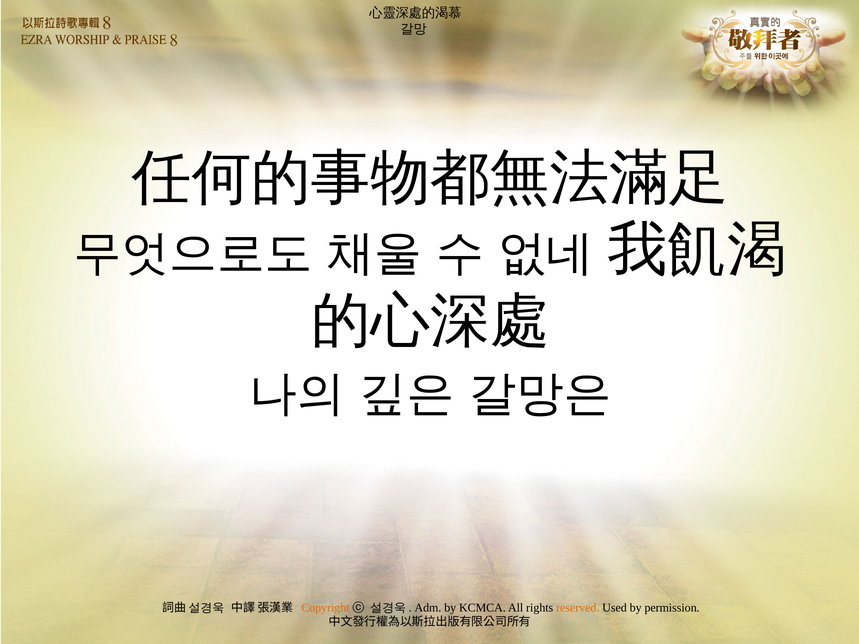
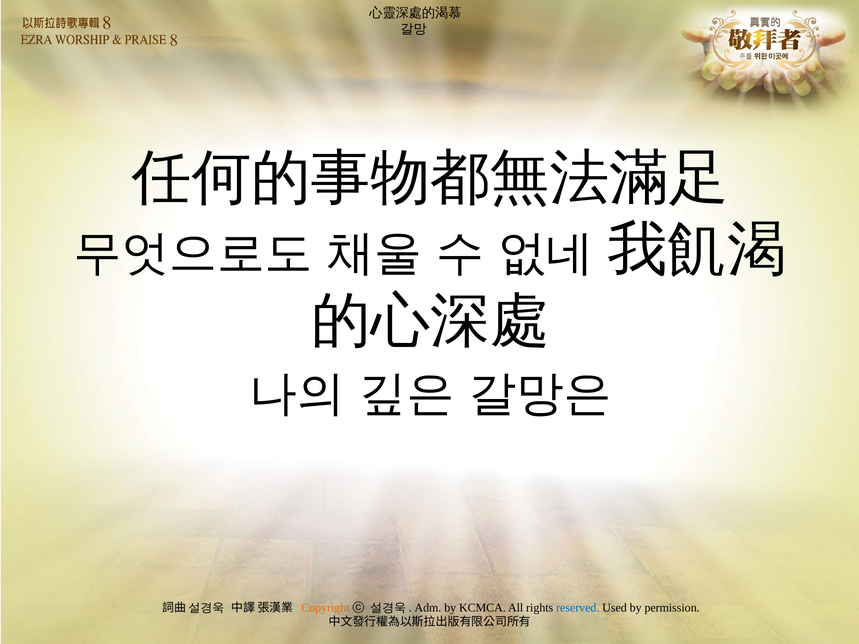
reserved colour: orange -> blue (578, 608)
